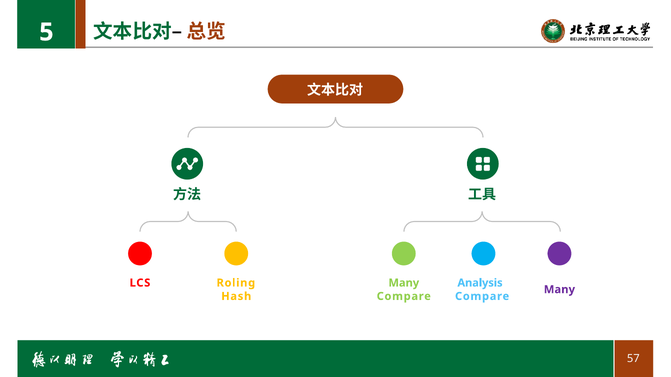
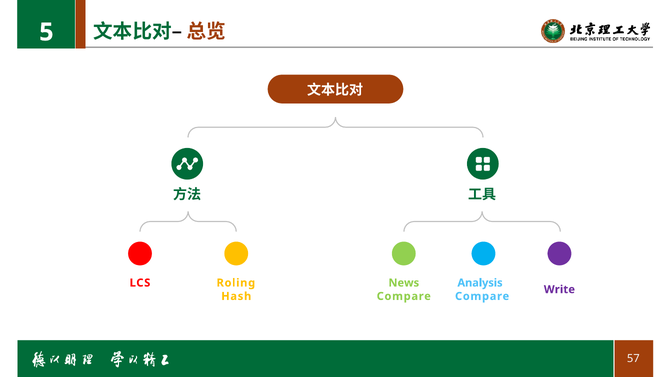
Many: Many -> News (404, 283)
Many: Many -> Write (559, 290)
